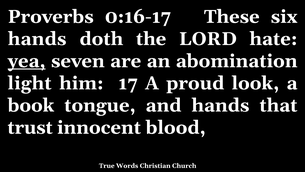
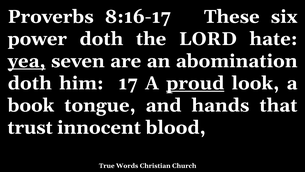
0:16-17: 0:16-17 -> 8:16-17 (138, 17)
hands: hands -> power (37, 39)
light: light -> doth (30, 83)
proud underline: none -> present (195, 83)
